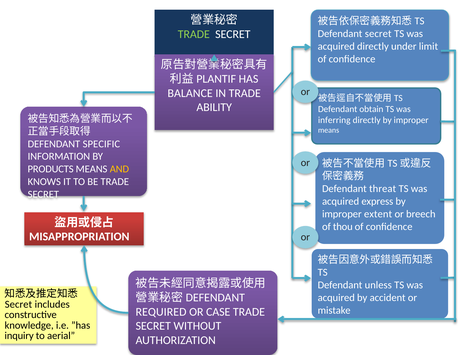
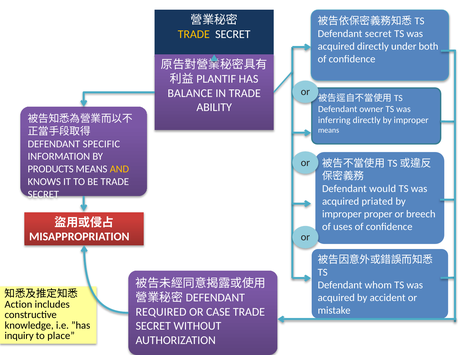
TRADE colour: light green -> yellow (194, 34)
limit: limit -> both (429, 46)
obtain: obtain -> owner (371, 109)
threat: threat -> would (383, 189)
express: express -> priated (377, 201)
extent: extent -> proper (378, 214)
thou: thou -> uses (343, 226)
unless: unless -> whom (378, 285)
Secret: Secret -> Action (18, 304)
aerial: aerial -> place (61, 336)
